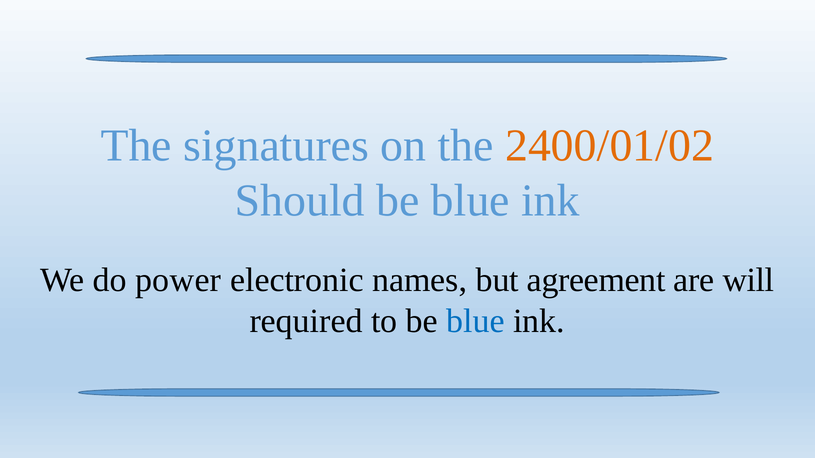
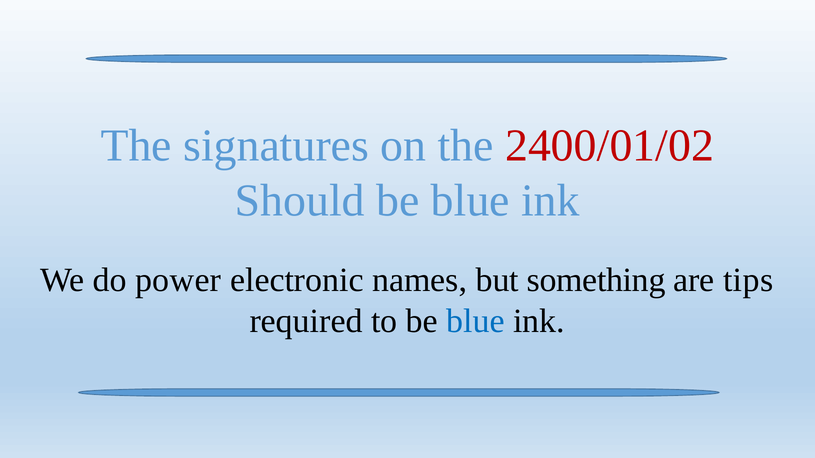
2400/01/02 colour: orange -> red (610, 146)
agreement: agreement -> something (596, 280)
will: will -> tips (748, 280)
